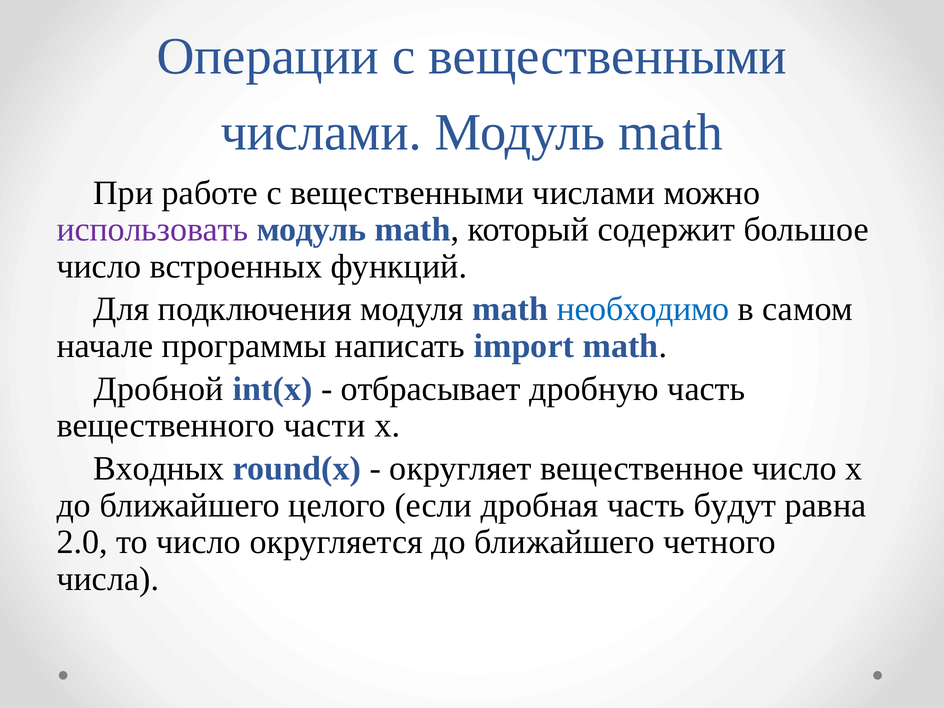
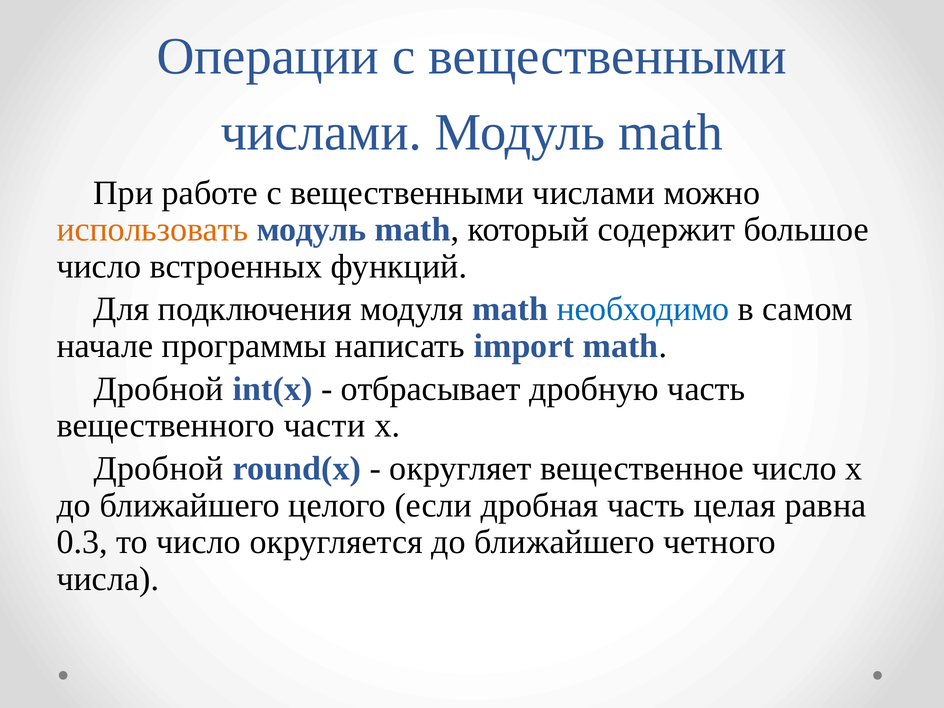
использовать colour: purple -> orange (152, 230)
Входных: Входных -> Дробной (159, 469)
будут: будут -> целая (735, 505)
2.0: 2.0 -> 0.3 (82, 542)
